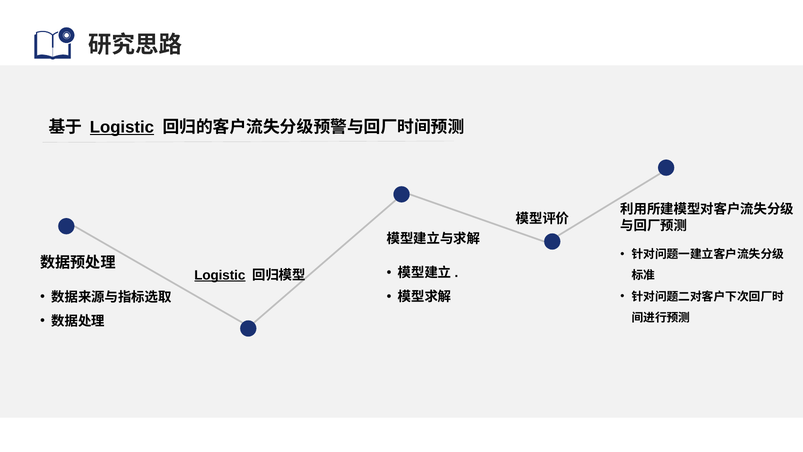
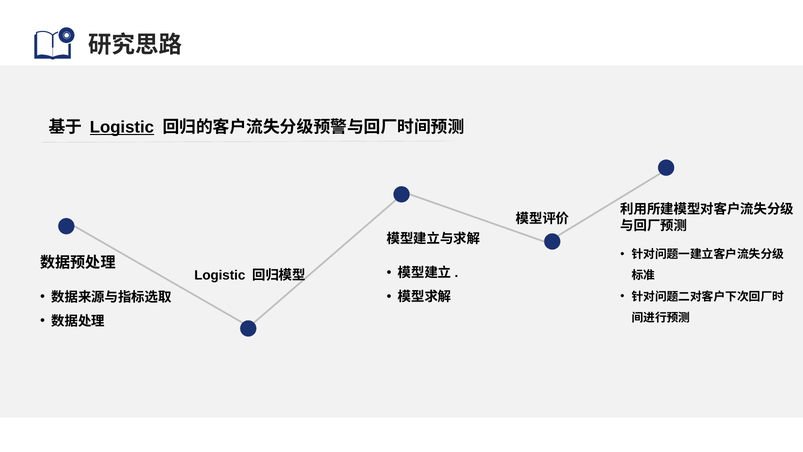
Logistic underline: present -> none (220, 275)
